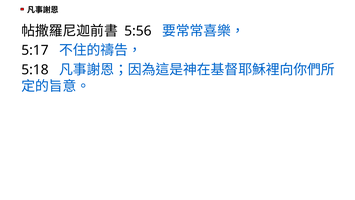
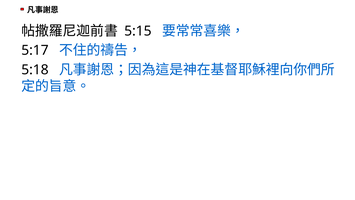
5:56: 5:56 -> 5:15 (138, 31)
